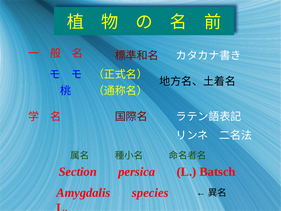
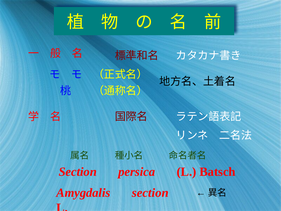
Amygdalis species: species -> section (150, 193)
